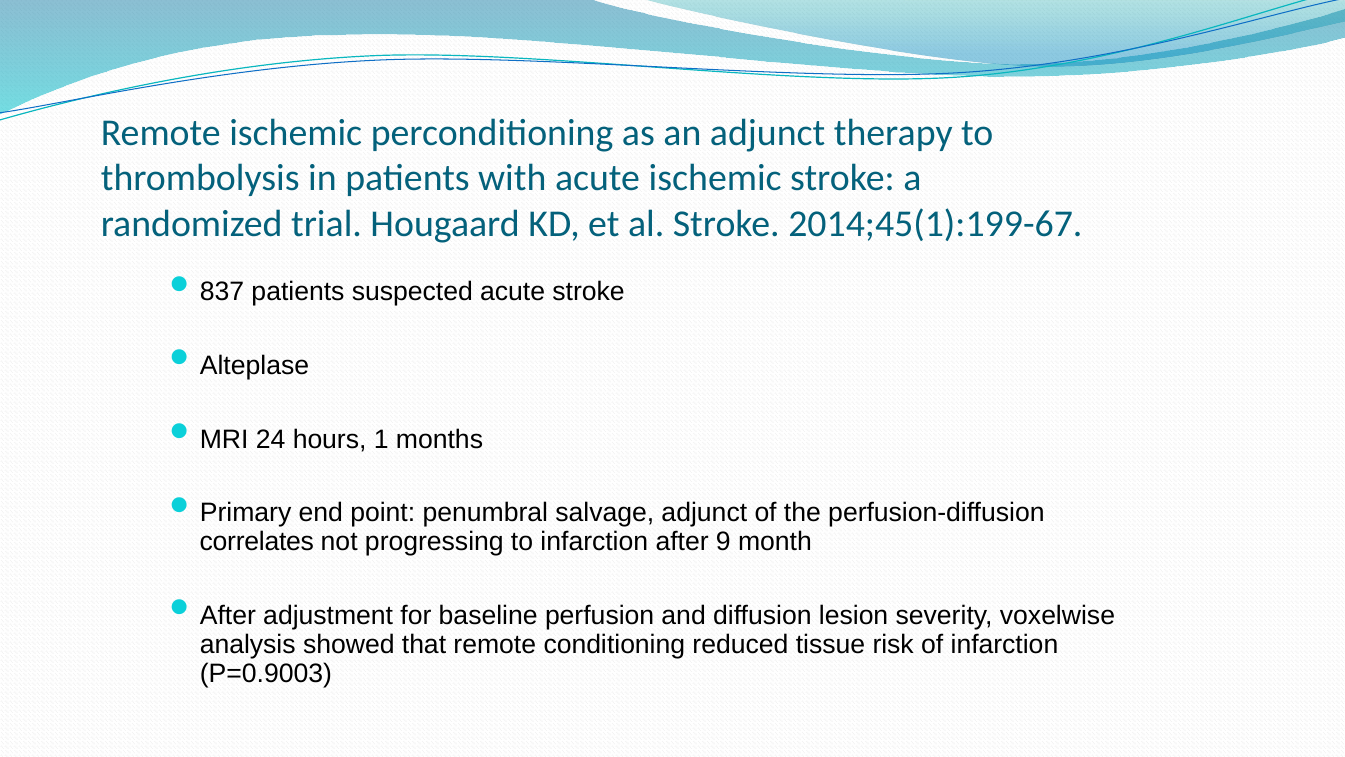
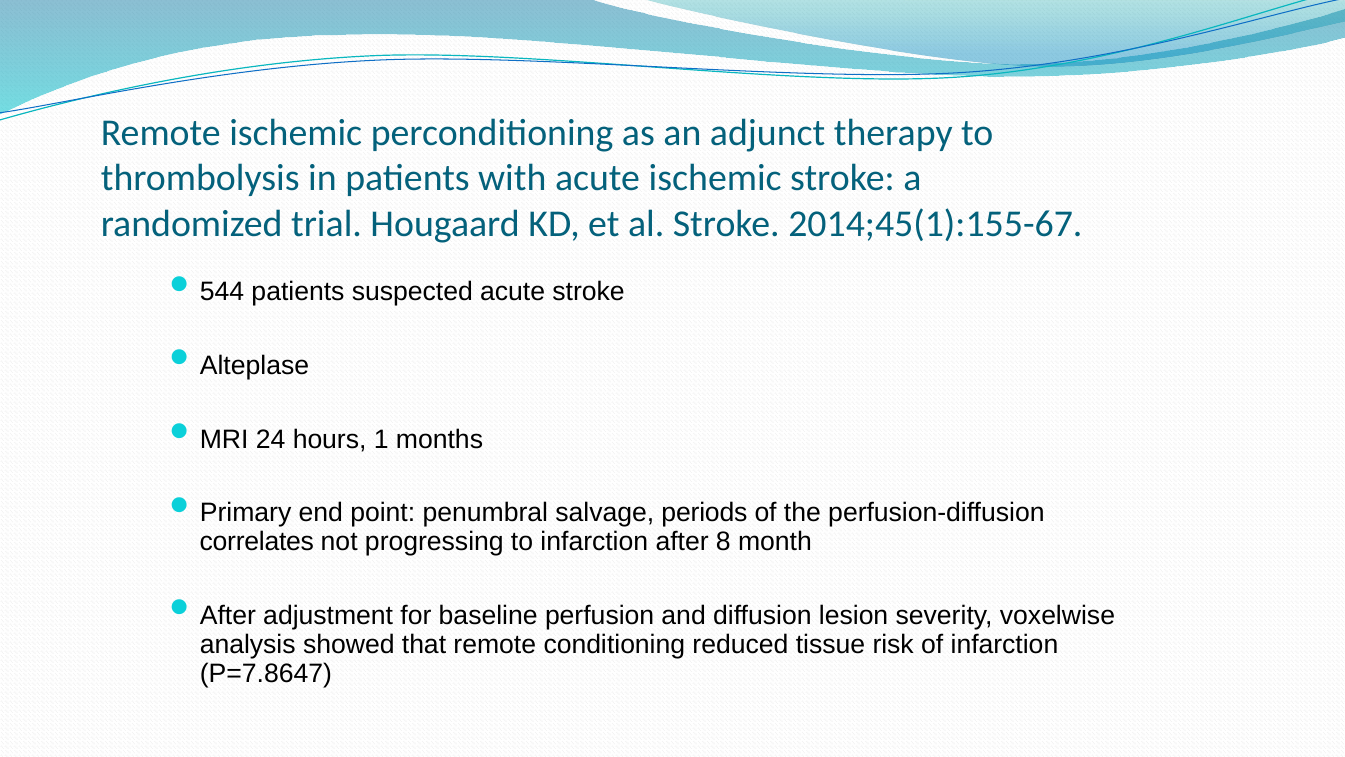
2014;45(1):199-67: 2014;45(1):199-67 -> 2014;45(1):155-67 (935, 223)
837: 837 -> 544 (222, 292)
salvage adjunct: adjunct -> periods (704, 513)
9: 9 -> 8 (723, 542)
P=0.9003: P=0.9003 -> P=7.8647 (266, 673)
